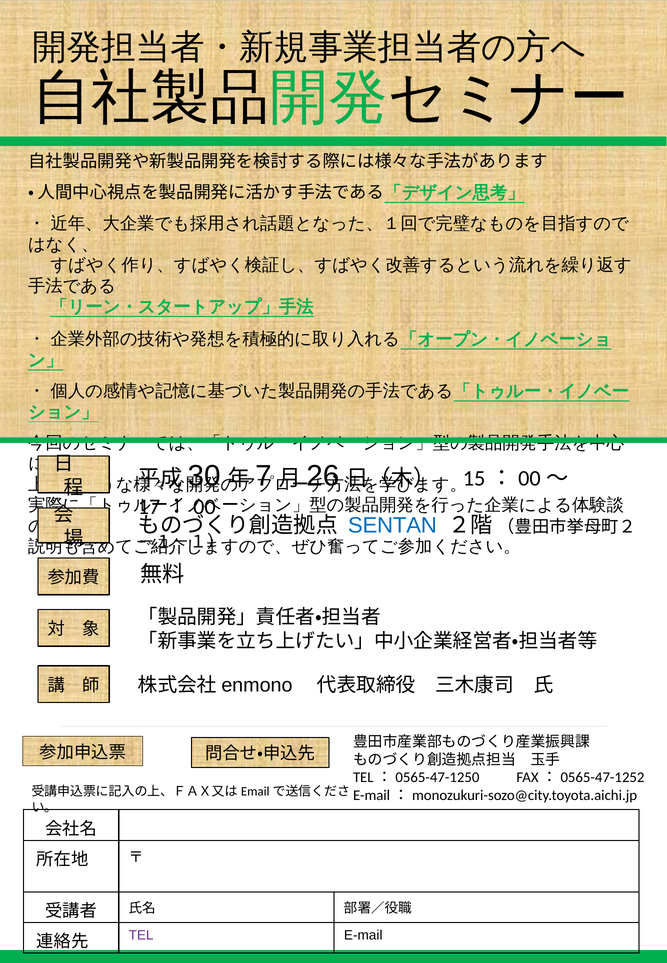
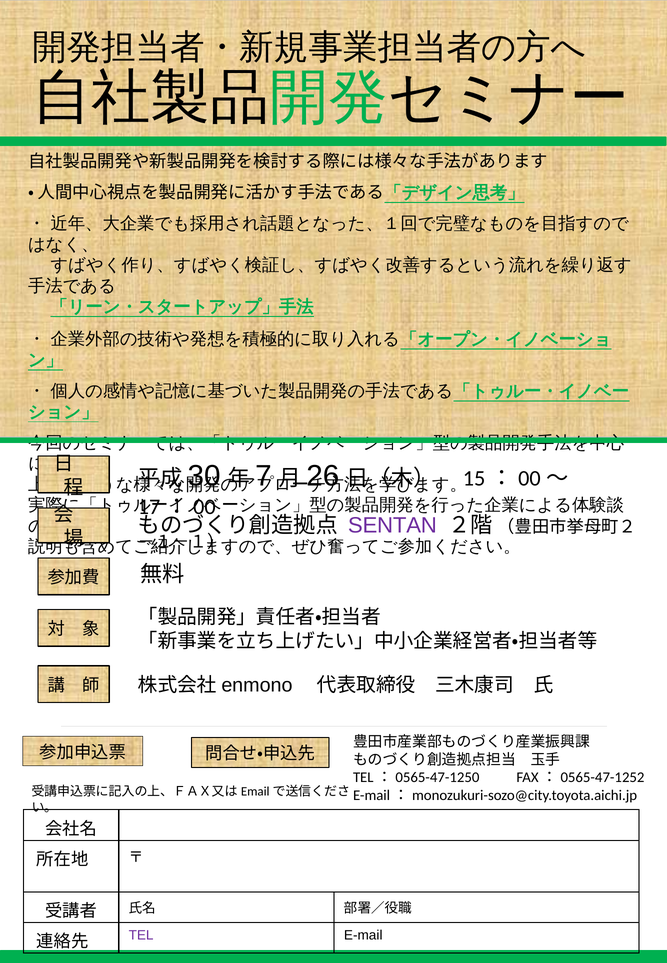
SENTAN colour: blue -> purple (392, 525)
